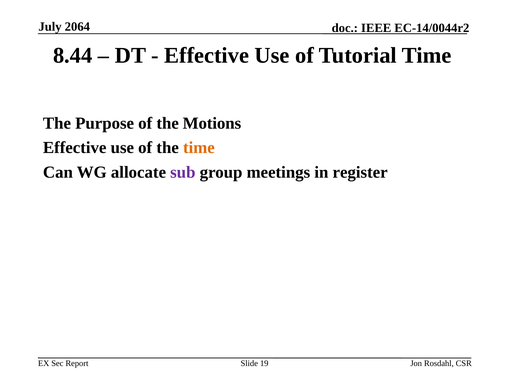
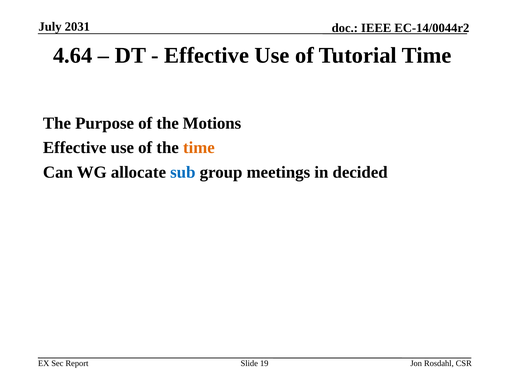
2064: 2064 -> 2031 (77, 27)
8.44: 8.44 -> 4.64 (73, 55)
sub colour: purple -> blue (183, 172)
register: register -> decided (360, 172)
